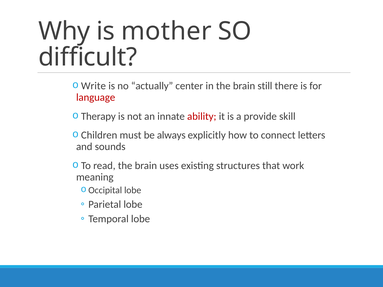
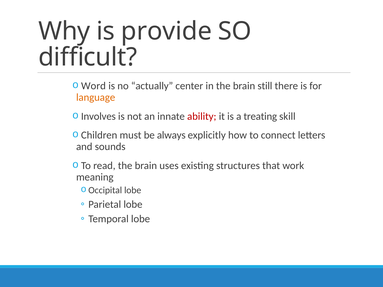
mother: mother -> provide (166, 31)
Write: Write -> Word (93, 86)
language colour: red -> orange (96, 97)
Therapy: Therapy -> Involves (98, 116)
provide: provide -> treating (260, 116)
